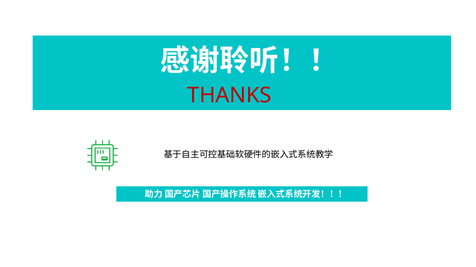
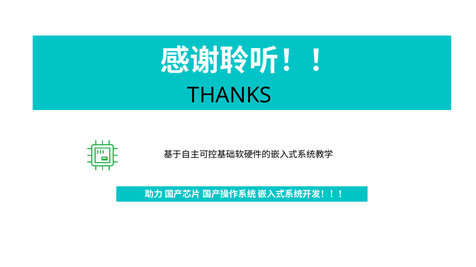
THANKS colour: red -> black (229, 95)
